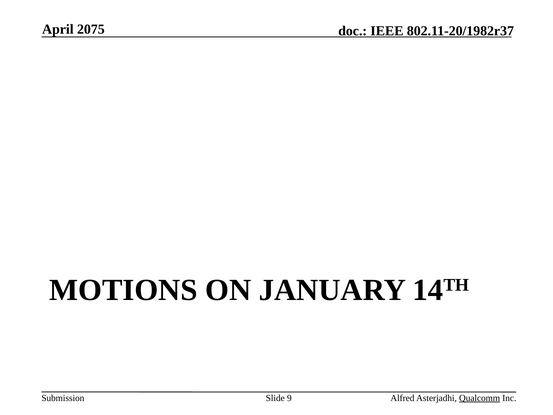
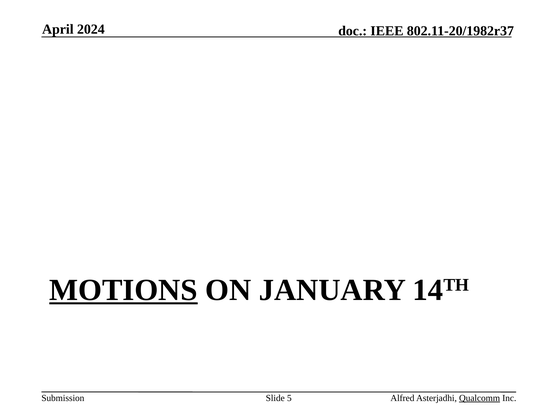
2075: 2075 -> 2024 (91, 29)
MOTIONS underline: none -> present (123, 290)
9: 9 -> 5 (289, 398)
